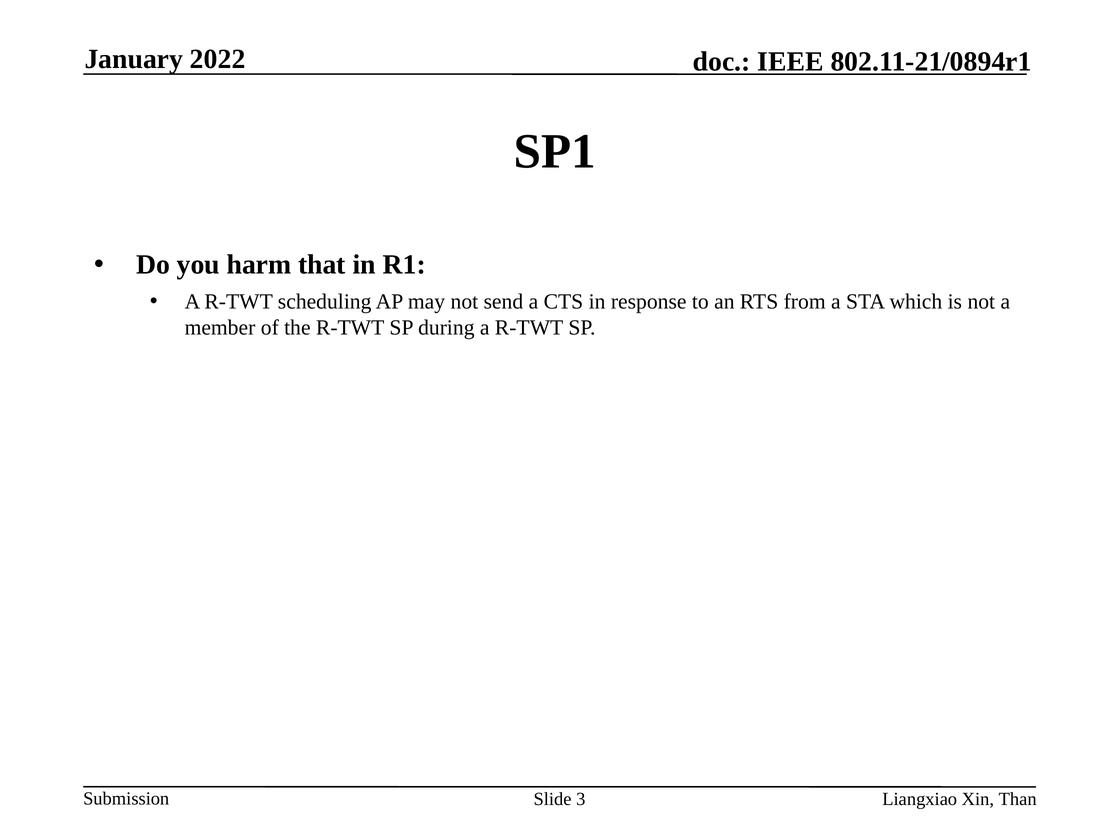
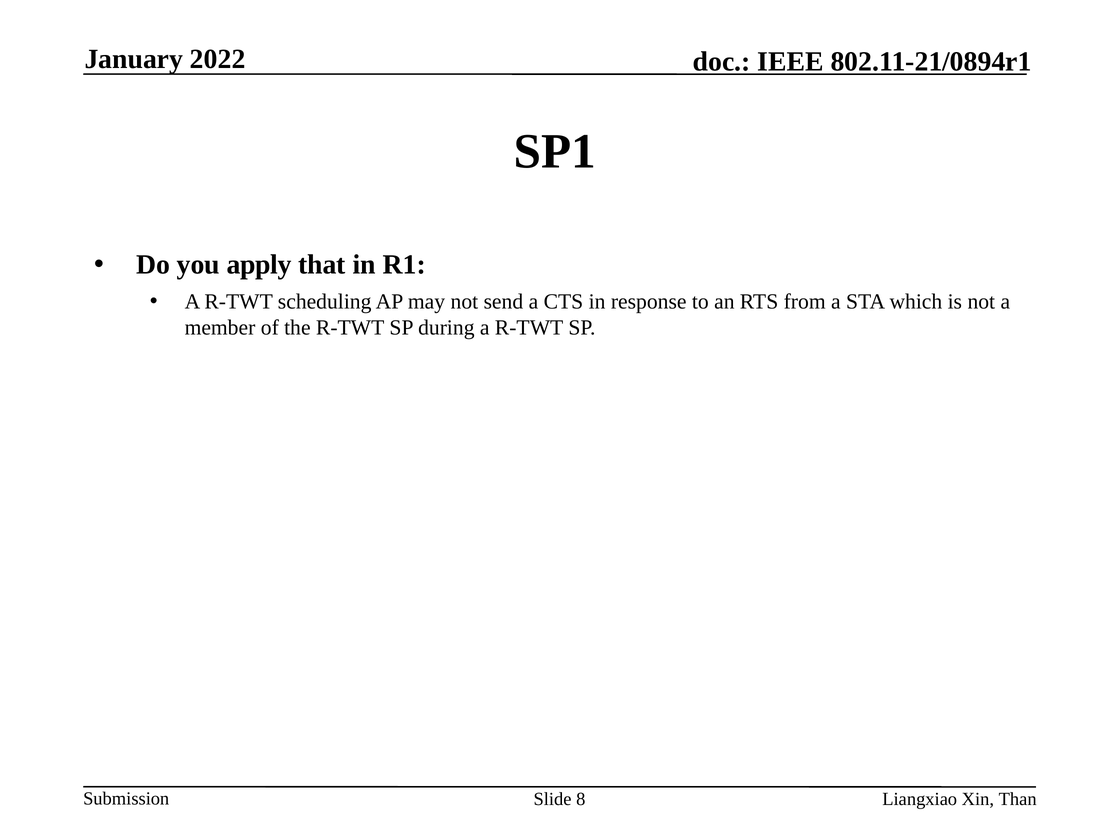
harm: harm -> apply (259, 265)
3: 3 -> 8 (581, 798)
